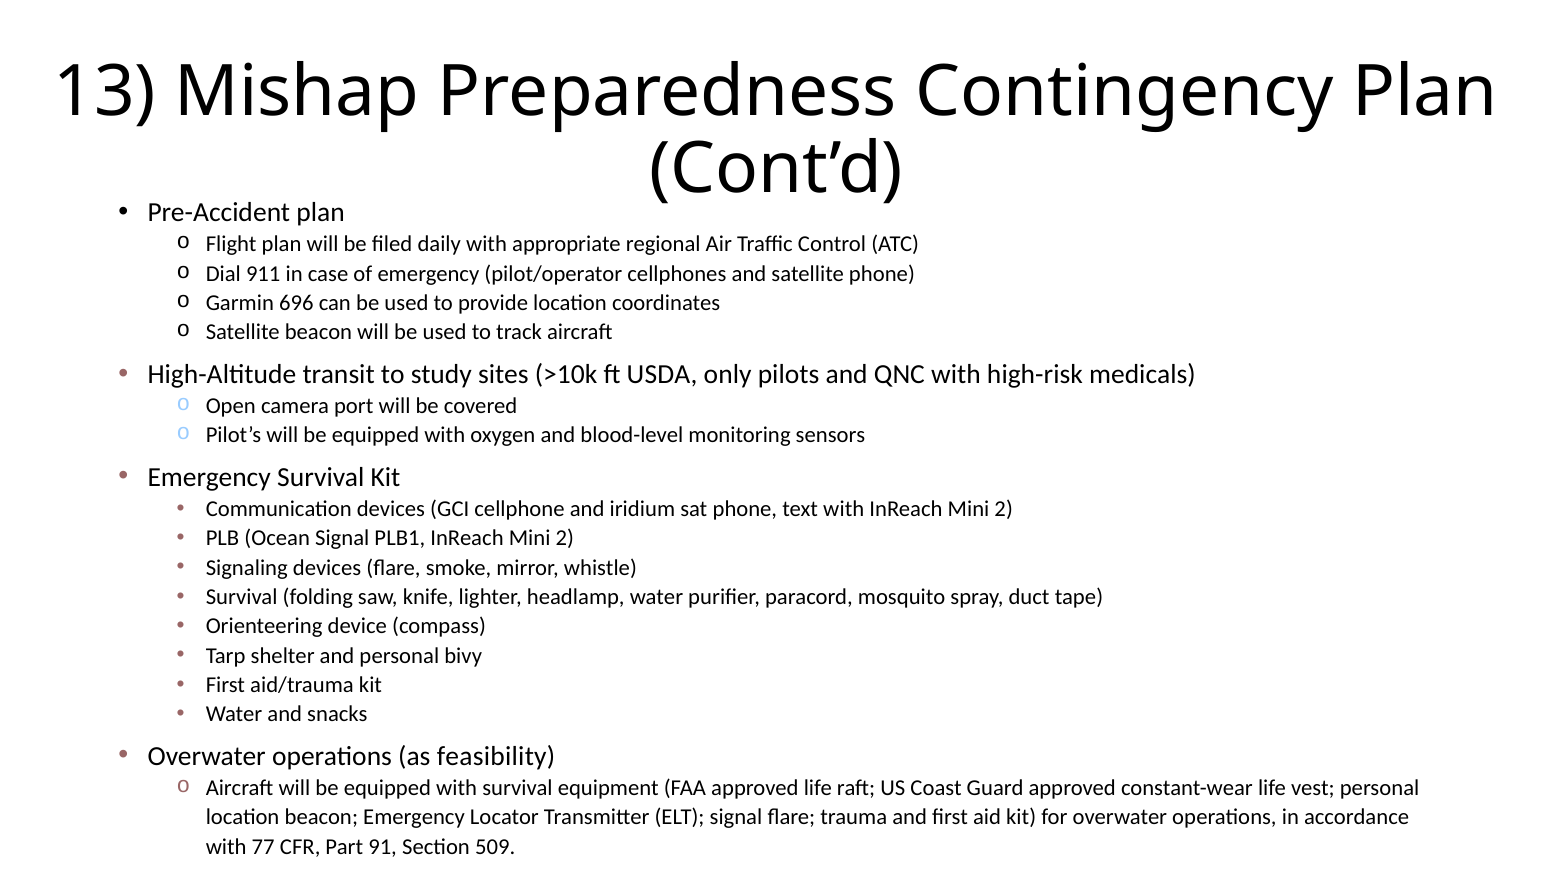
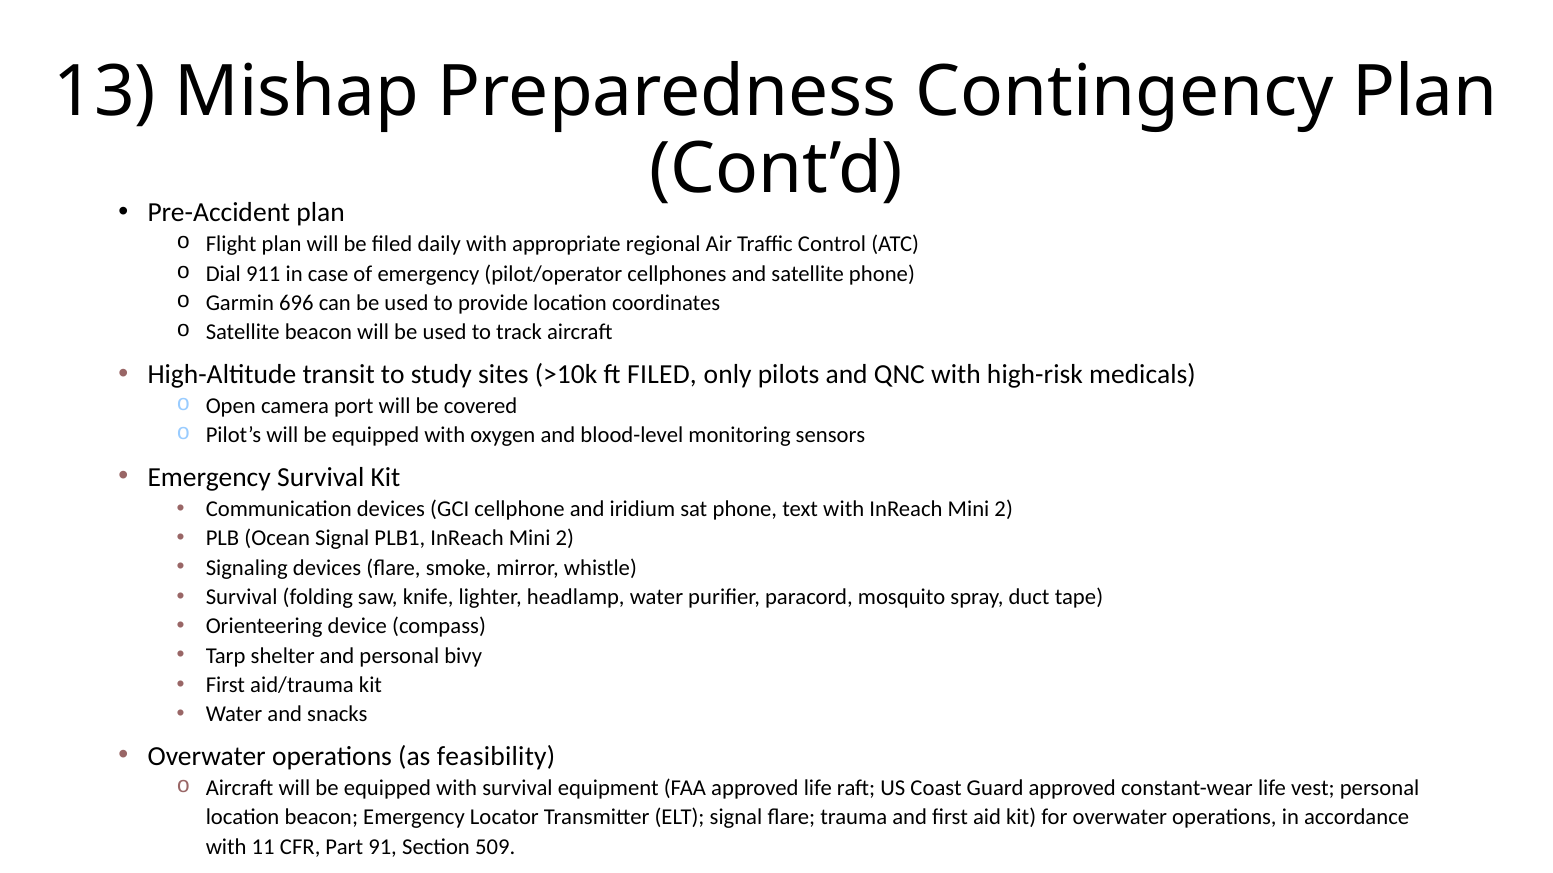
ft USDA: USDA -> FILED (662, 374)
77: 77 -> 11 (263, 847)
